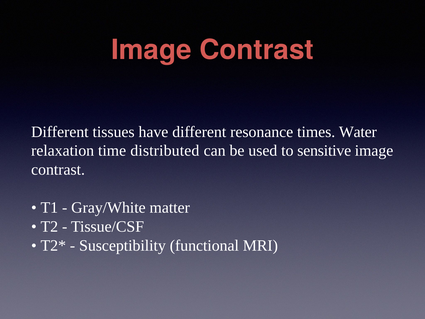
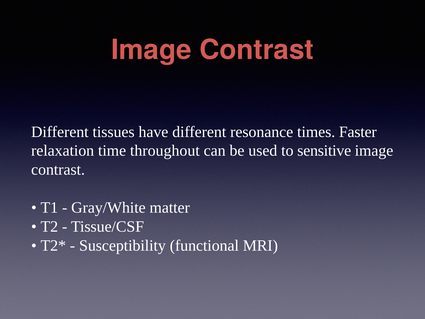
Water: Water -> Faster (358, 132)
distributed: distributed -> throughout (165, 151)
